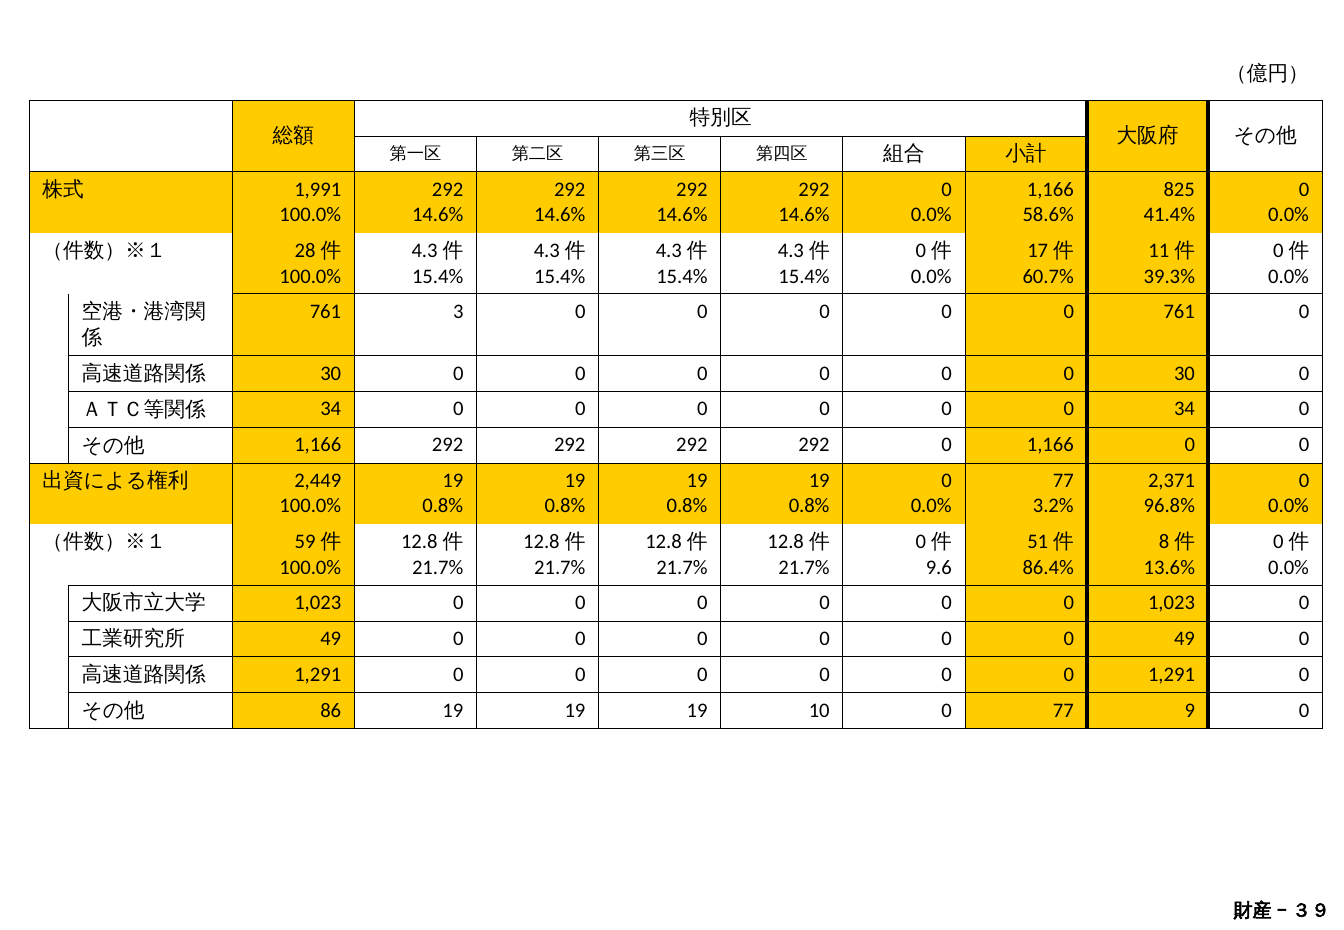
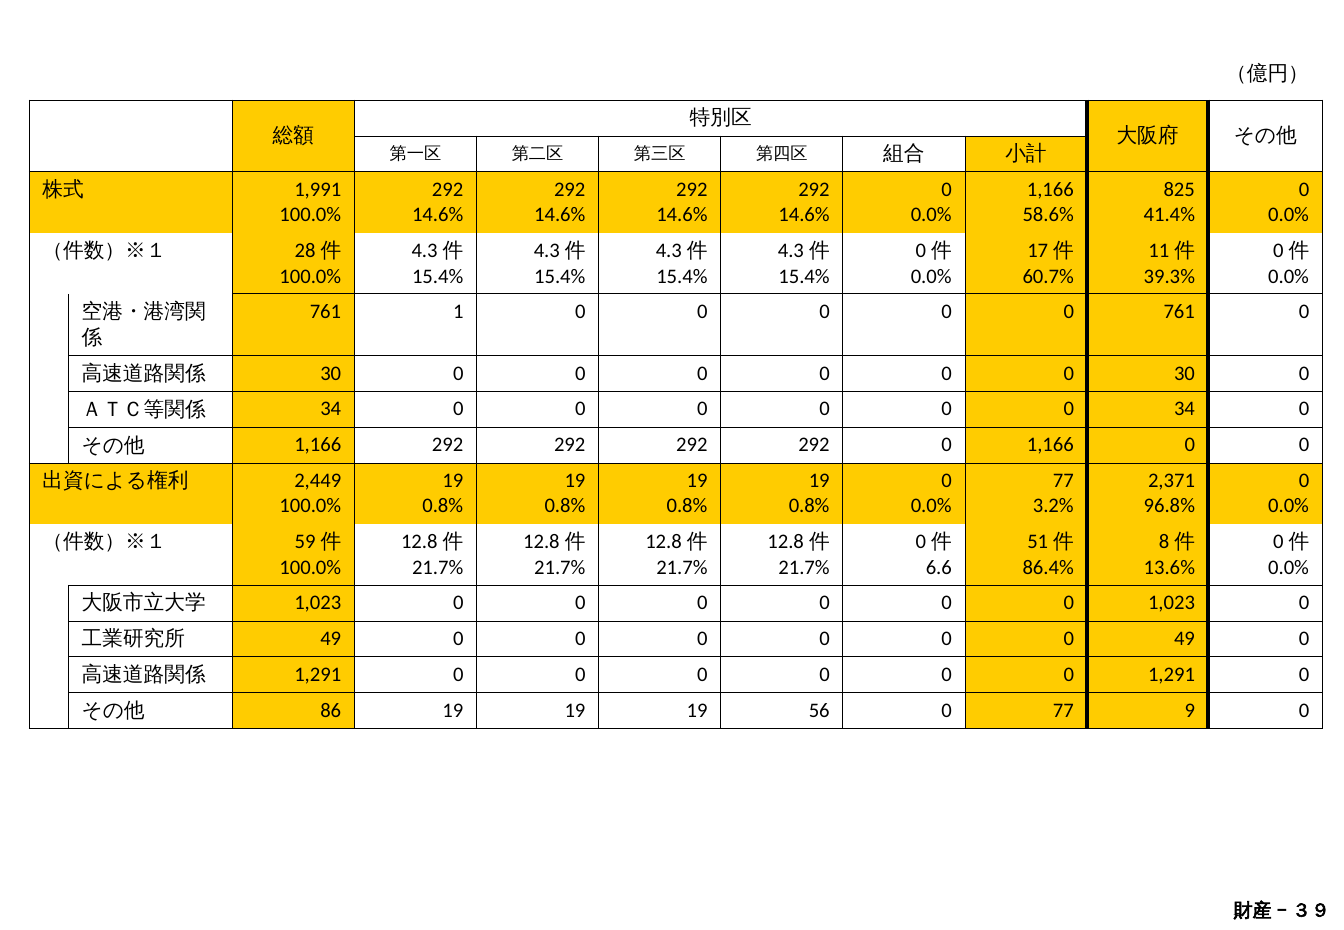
3: 3 -> 1 (458, 312)
9.6: 9.6 -> 6.6 (939, 568)
10: 10 -> 56 (819, 711)
